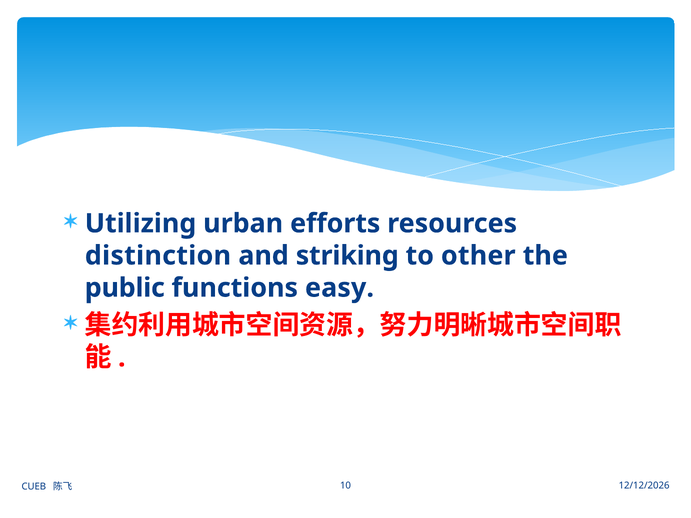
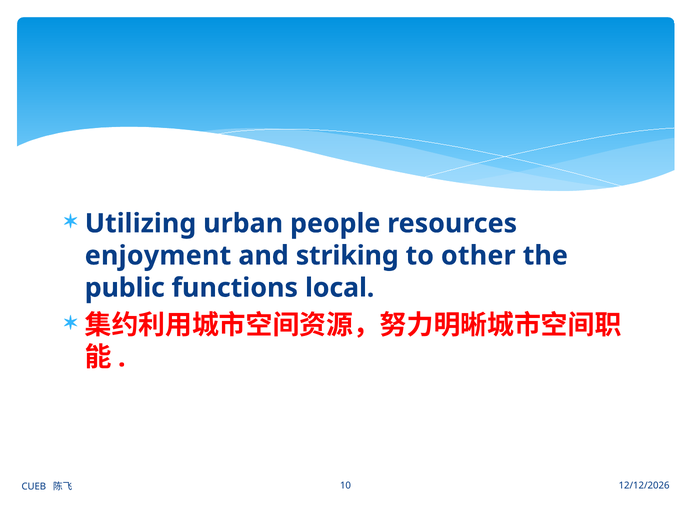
efforts: efforts -> people (335, 224)
distinction: distinction -> enjoyment (158, 256)
easy: easy -> local (340, 288)
